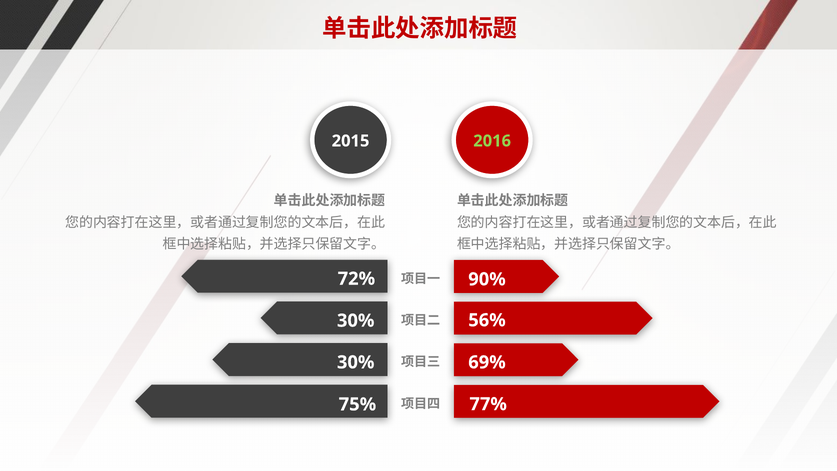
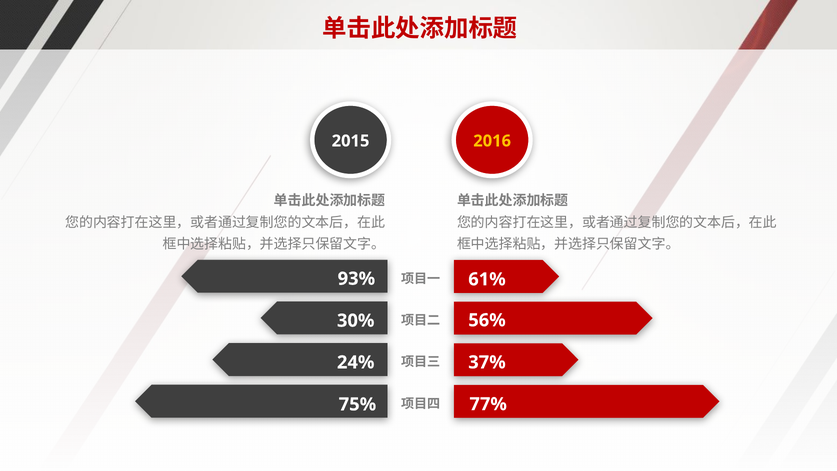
2016 colour: light green -> yellow (492, 141)
72%: 72% -> 93% (356, 279)
90%: 90% -> 61% (487, 279)
30%: 30% -> 24% (356, 362)
69%: 69% -> 37% (487, 362)
